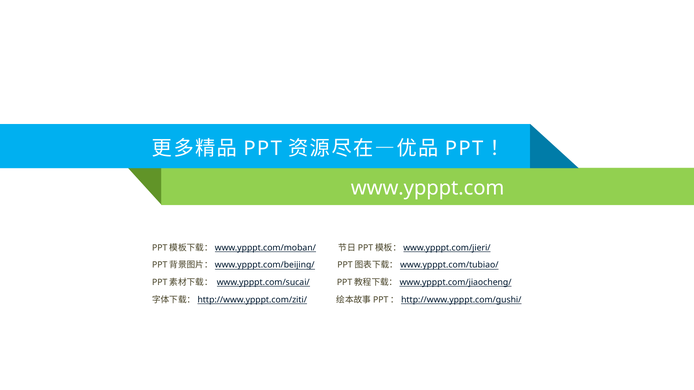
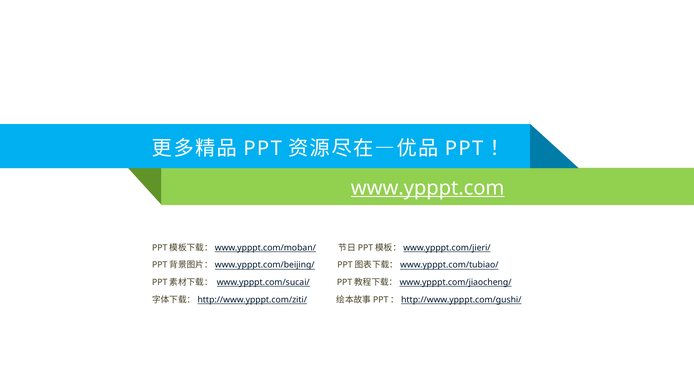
www.ypppt.com underline: none -> present (428, 188)
